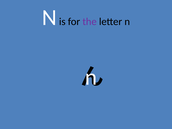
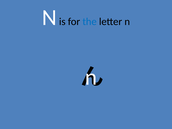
the colour: purple -> blue (90, 22)
